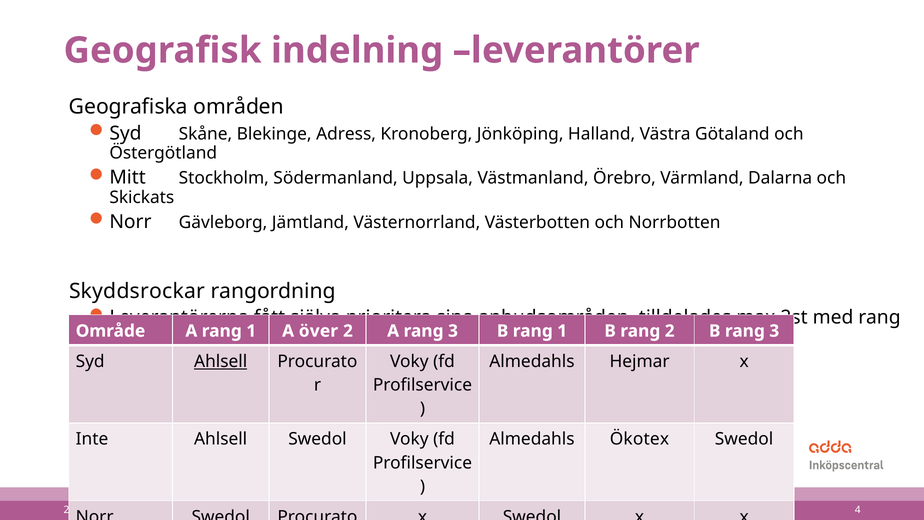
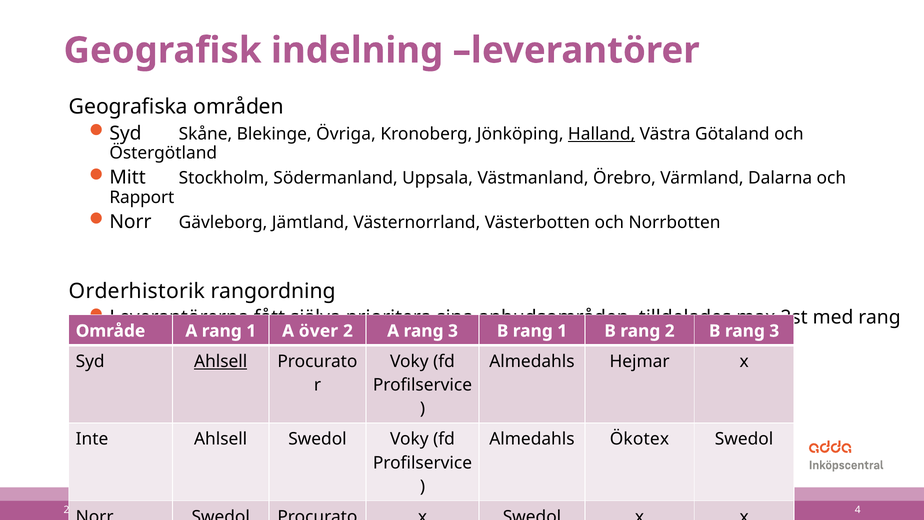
Adress: Adress -> Övriga (346, 134)
Halland underline: none -> present (602, 134)
Skickats: Skickats -> Rapport (142, 197)
Skyddsrockar: Skyddsrockar -> Orderhistorik (137, 291)
